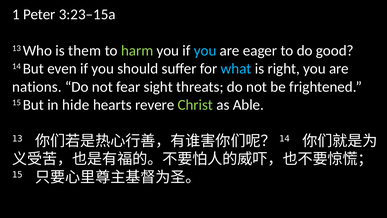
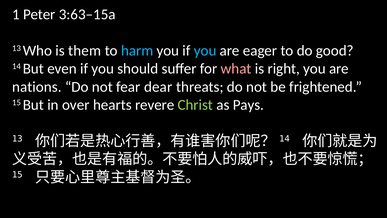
3:23–15a: 3:23–15a -> 3:63–15a (87, 14)
harm colour: light green -> light blue (137, 51)
what colour: light blue -> pink (236, 69)
sight: sight -> dear (158, 87)
hide: hide -> over (76, 105)
Able: Able -> Pays (248, 105)
